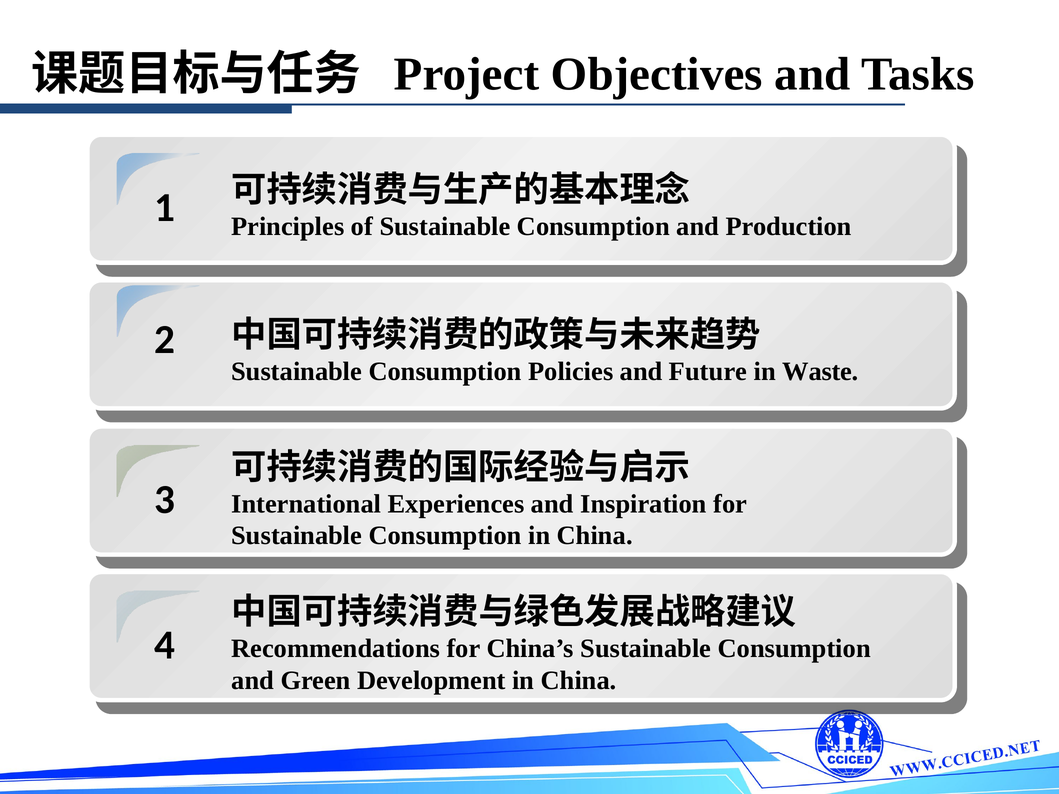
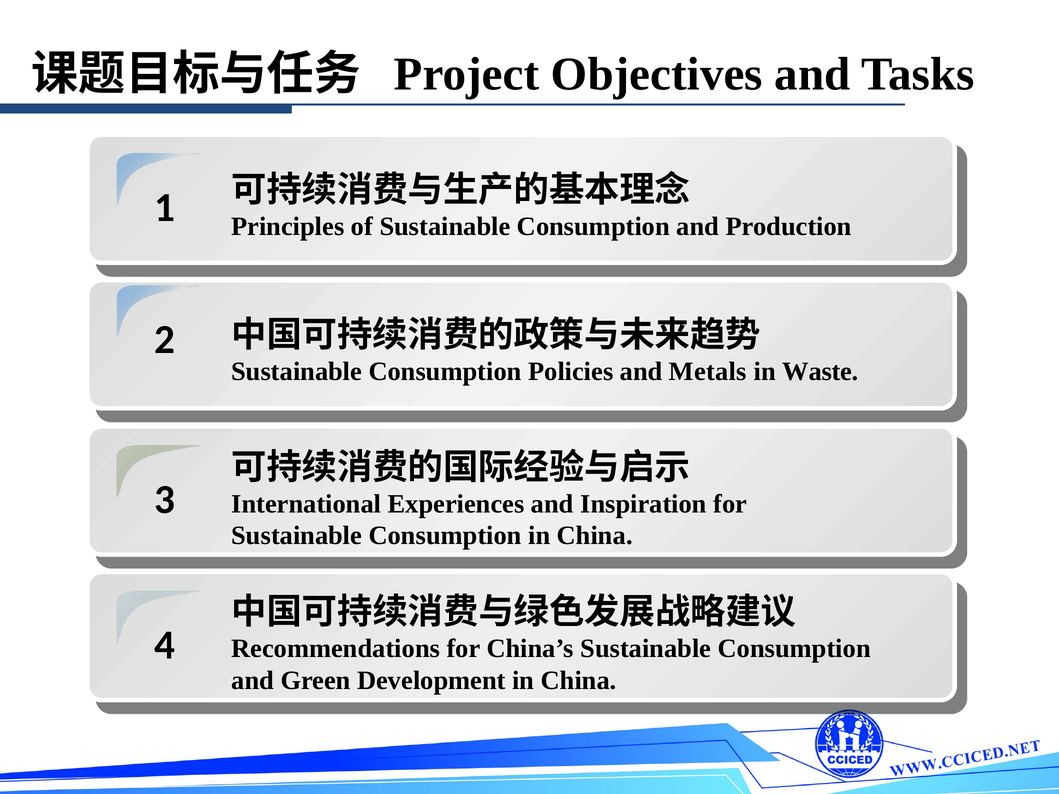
Future: Future -> Metals (708, 372)
